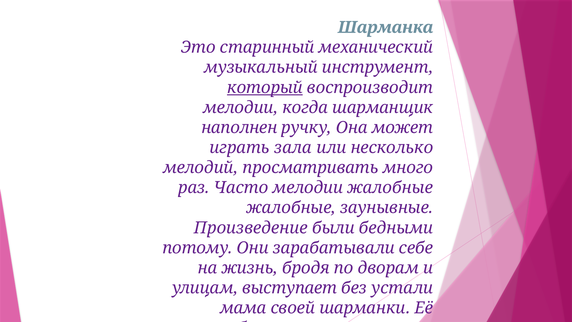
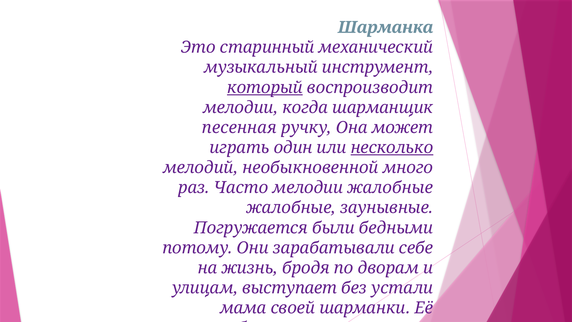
наполнен: наполнен -> песенная (239, 127)
зала: зала -> один (293, 148)
несколько underline: none -> present (392, 148)
просматривать: просматривать -> необыкновенной (310, 168)
Произведение: Произведение -> Погружается (251, 228)
